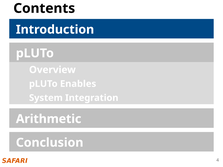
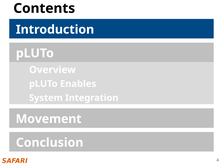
Arithmetic: Arithmetic -> Movement (49, 119)
